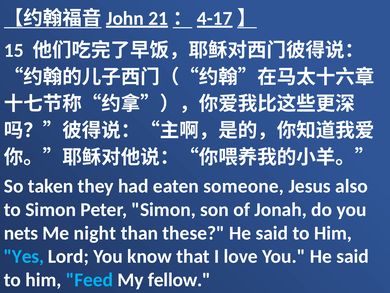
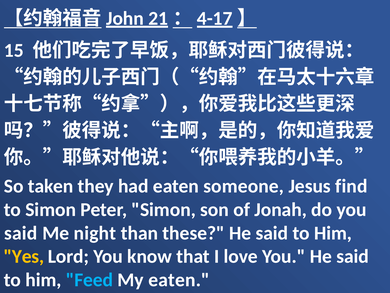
also: also -> find (351, 186)
nets: nets -> said (21, 233)
Yes colour: light blue -> yellow (24, 256)
My fellow: fellow -> eaten (179, 279)
